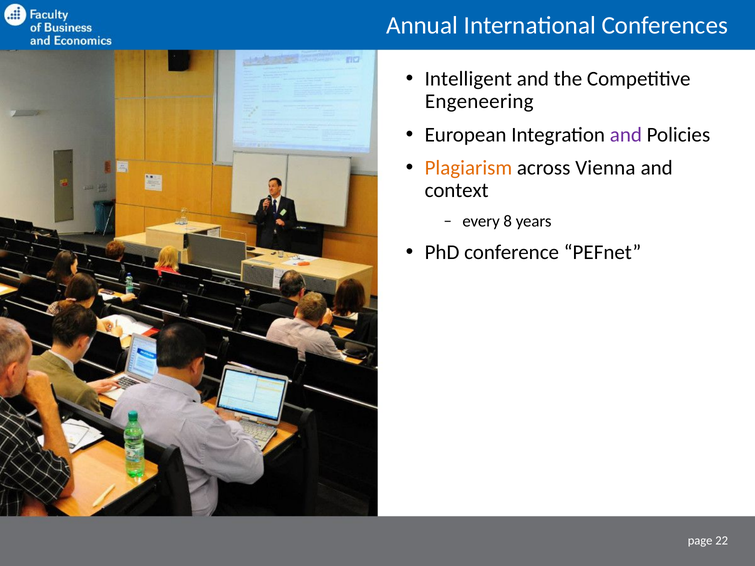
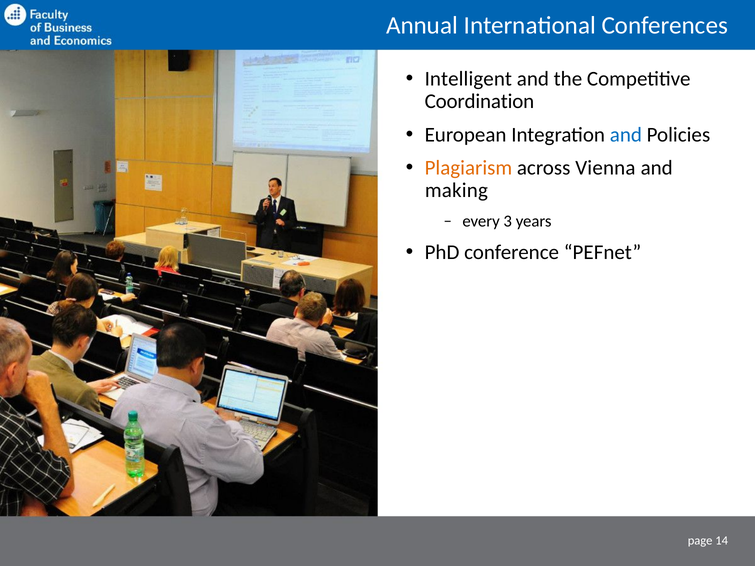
Engeneering: Engeneering -> Coordination (479, 102)
and colour: purple -> blue (626, 135)
context: context -> making (456, 191)
8: 8 -> 3 (508, 221)
22: 22 -> 14 (722, 541)
